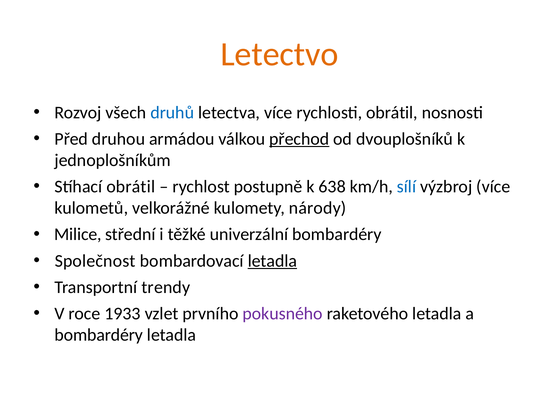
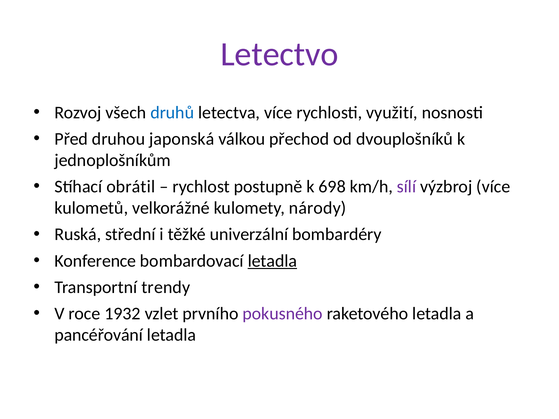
Letectvo colour: orange -> purple (279, 54)
rychlosti obrátil: obrátil -> využití (392, 113)
armádou: armádou -> japonská (182, 139)
přechod underline: present -> none (299, 139)
638: 638 -> 698 (332, 187)
sílí colour: blue -> purple (407, 187)
Milice: Milice -> Ruská (78, 235)
Společnost: Společnost -> Konference (95, 261)
1933: 1933 -> 1932 (123, 314)
bombardéry: bombardéry -> pancéřování (99, 335)
